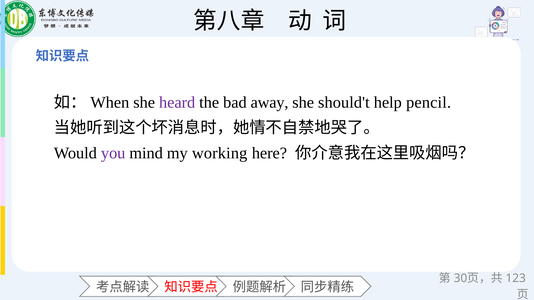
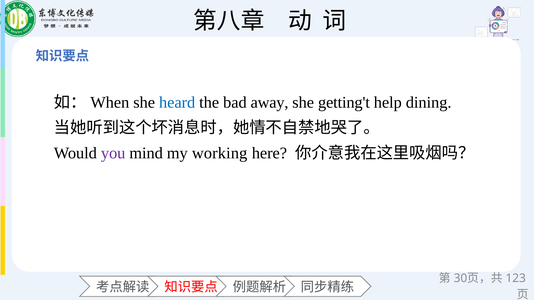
heard colour: purple -> blue (177, 102)
should't: should't -> getting't (344, 102)
pencil: pencil -> dining (429, 102)
